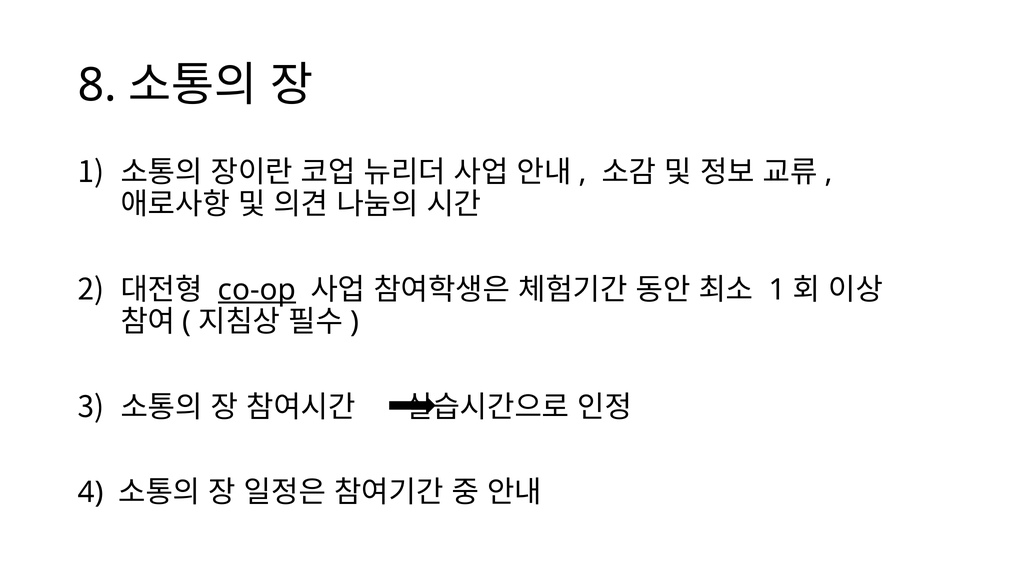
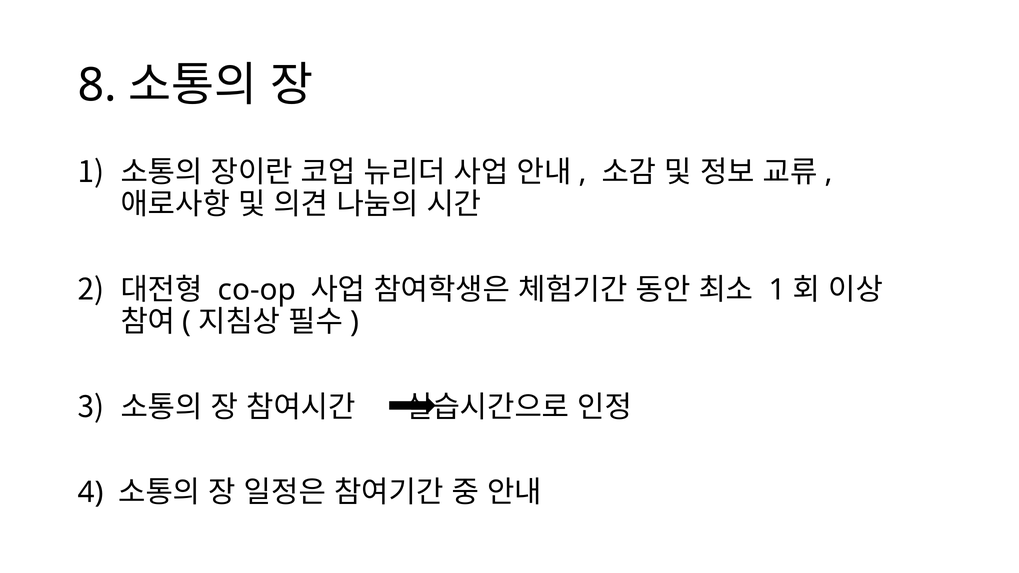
co-op underline: present -> none (257, 290)
